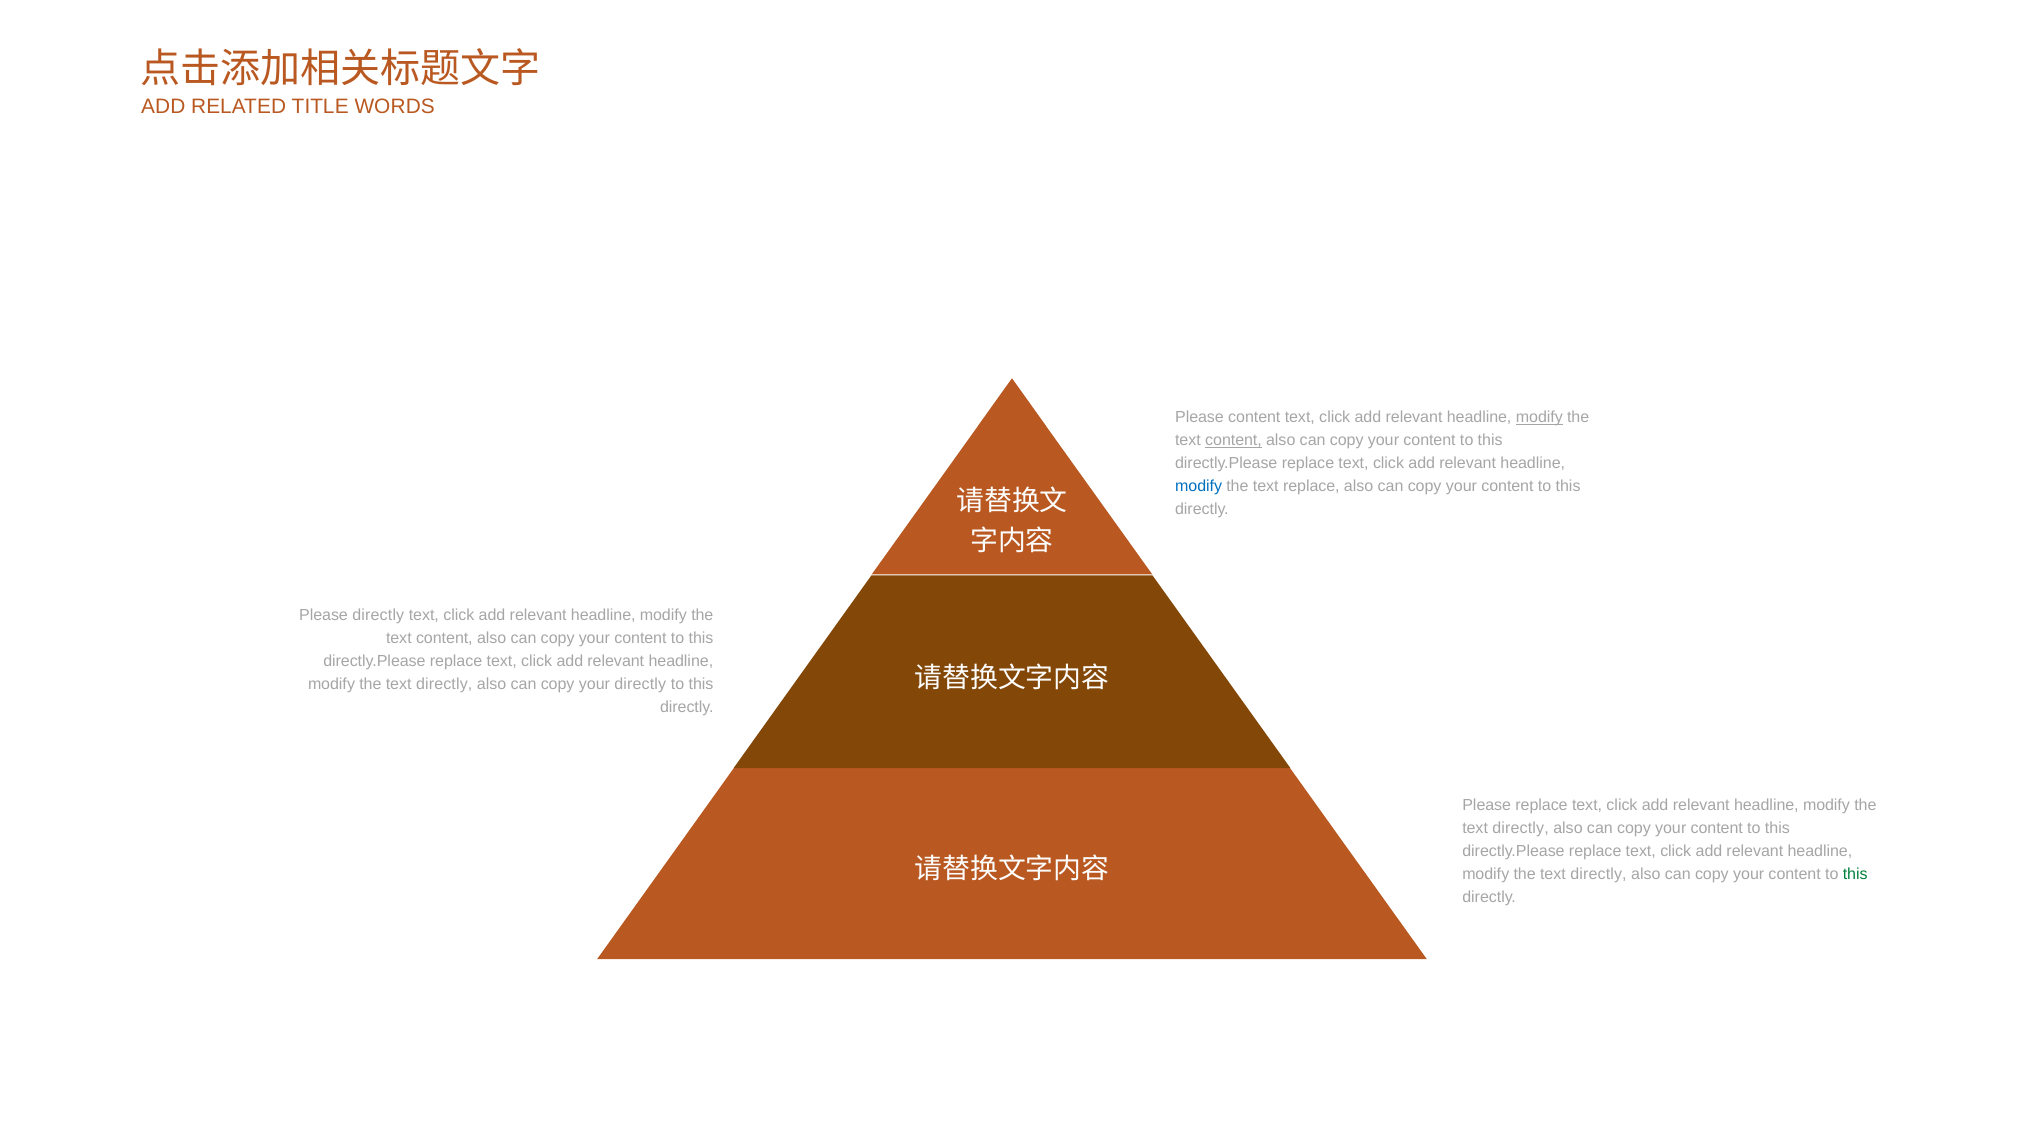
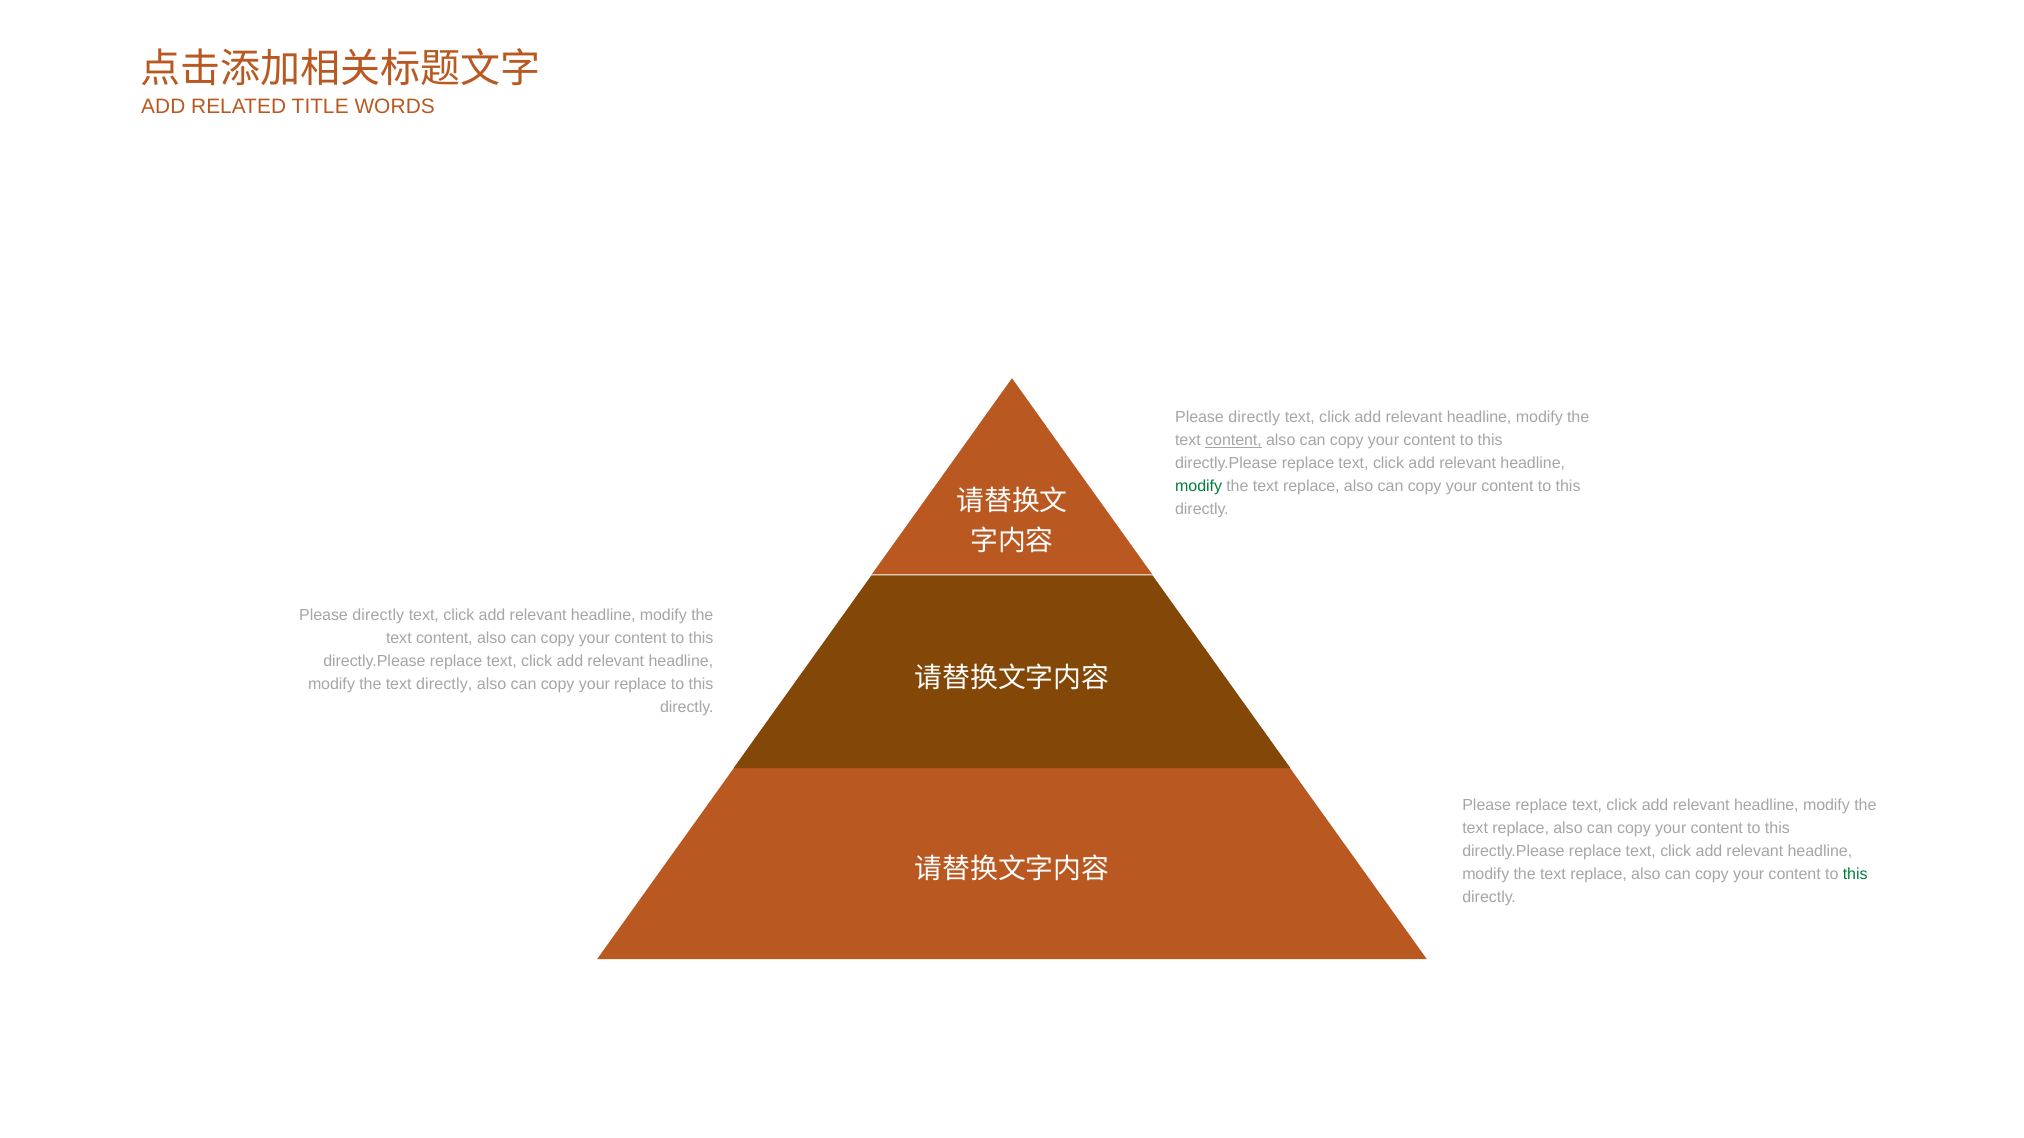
content: content -> directly (1254, 417)
modify underline: present -> none (1539, 417)
modify colour: blue -> green (1199, 487)
your directly: directly -> replace (640, 685)
directly: directly -> replace (1521, 829)
directly: directly -> replace (1599, 875)
